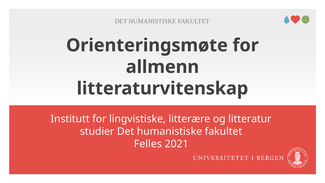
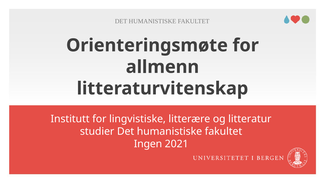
Felles: Felles -> Ingen (148, 144)
